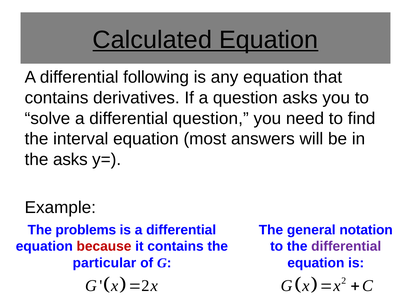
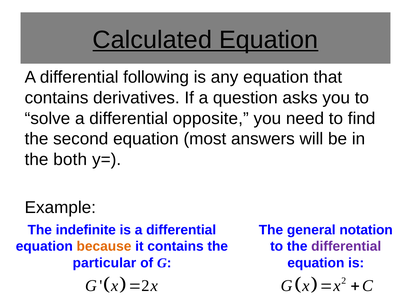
differential question: question -> opposite (211, 119)
interval: interval -> second (81, 139)
the asks: asks -> both (70, 160)
problems: problems -> indefinite (86, 230)
because colour: red -> orange (104, 247)
